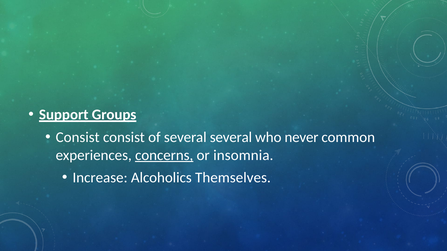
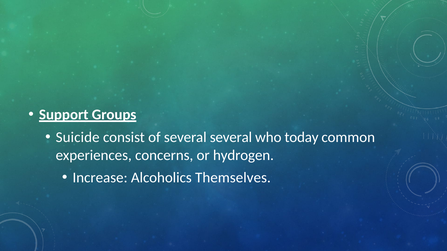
Consist: Consist -> Suicide (78, 138)
never: never -> today (302, 138)
concerns underline: present -> none (164, 155)
insomnia: insomnia -> hydrogen (243, 155)
